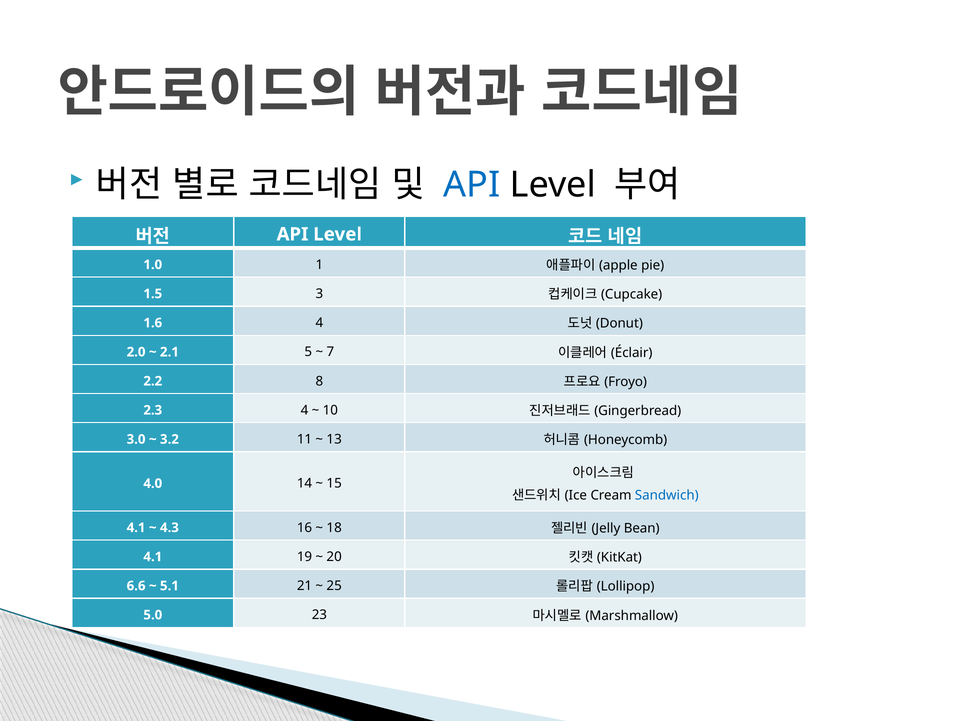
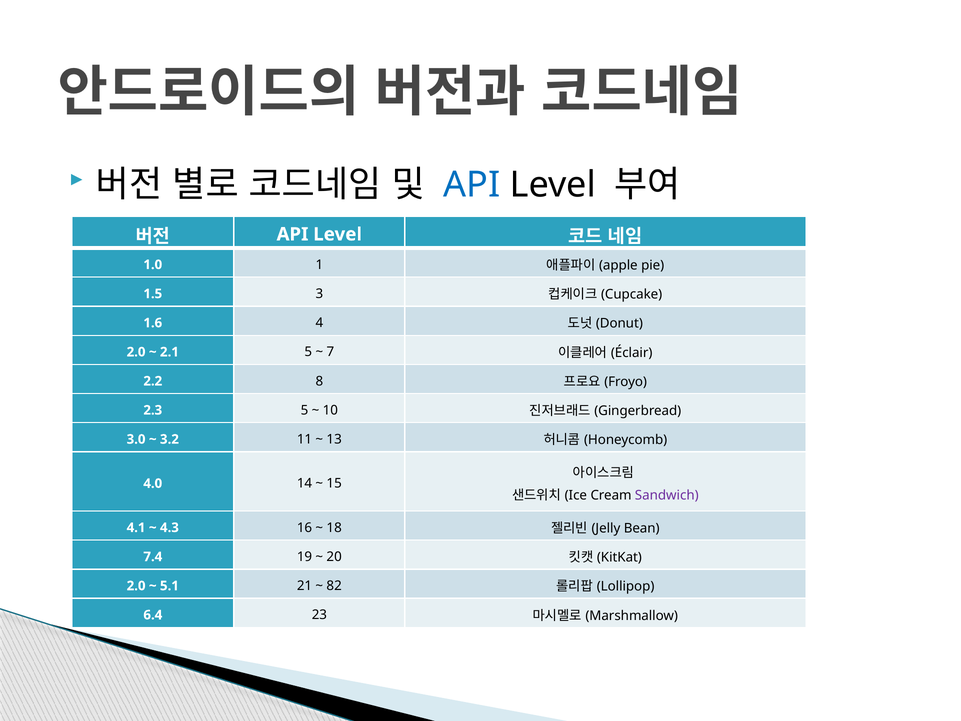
2.3 4: 4 -> 5 (304, 410)
Sandwich colour: blue -> purple (667, 495)
4.1: 4.1 -> 7.4 (153, 557)
6.6: 6.6 -> 2.0 (136, 586)
25: 25 -> 82 (334, 586)
5.0: 5.0 -> 6.4 (153, 615)
